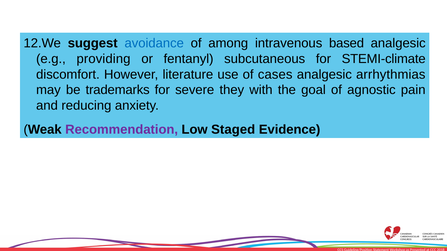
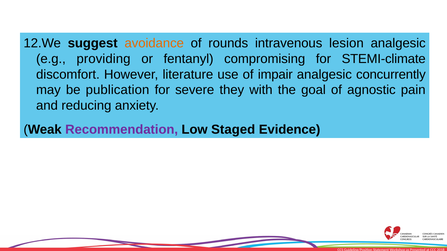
avoidance colour: blue -> orange (154, 43)
among: among -> rounds (228, 43)
based: based -> lesion (346, 43)
subcutaneous: subcutaneous -> compromising (265, 59)
cases: cases -> impair (275, 75)
arrhythmias: arrhythmias -> concurrently (391, 75)
trademarks: trademarks -> publication (118, 90)
